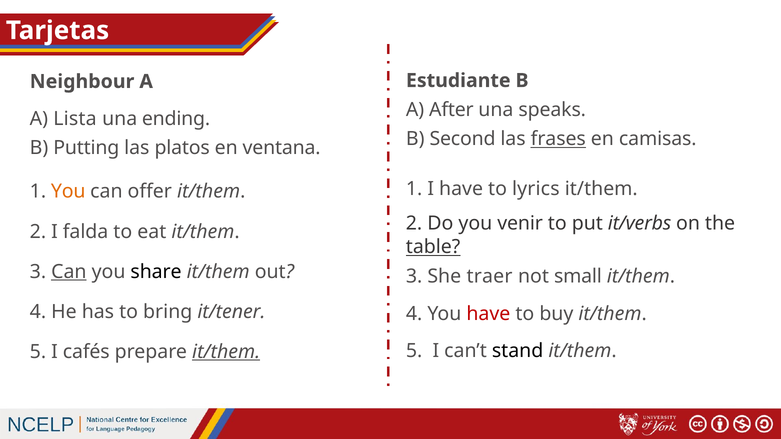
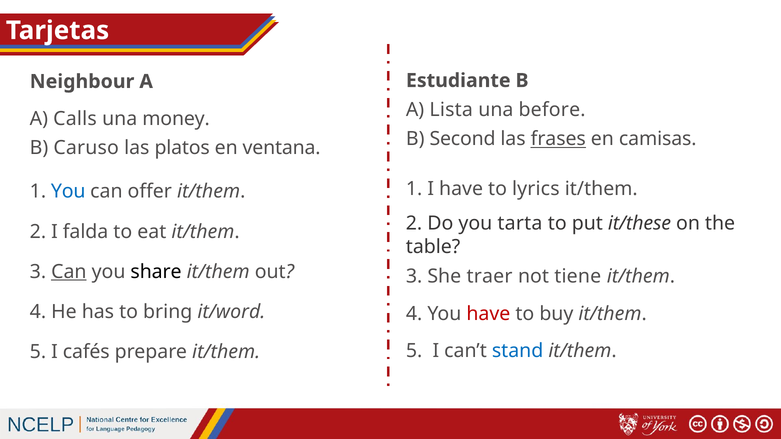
After: After -> Lista (451, 110)
speaks: speaks -> before (552, 110)
Lista: Lista -> Calls (75, 119)
ending: ending -> money (176, 119)
Putting: Putting -> Caruso (86, 148)
You colour: orange -> blue (68, 192)
venir: venir -> tarta (520, 224)
it/verbs: it/verbs -> it/these (640, 224)
table underline: present -> none (433, 247)
small: small -> tiene (578, 277)
it/tener: it/tener -> it/word (231, 312)
stand colour: black -> blue (518, 351)
it/them underline: present -> none (226, 352)
